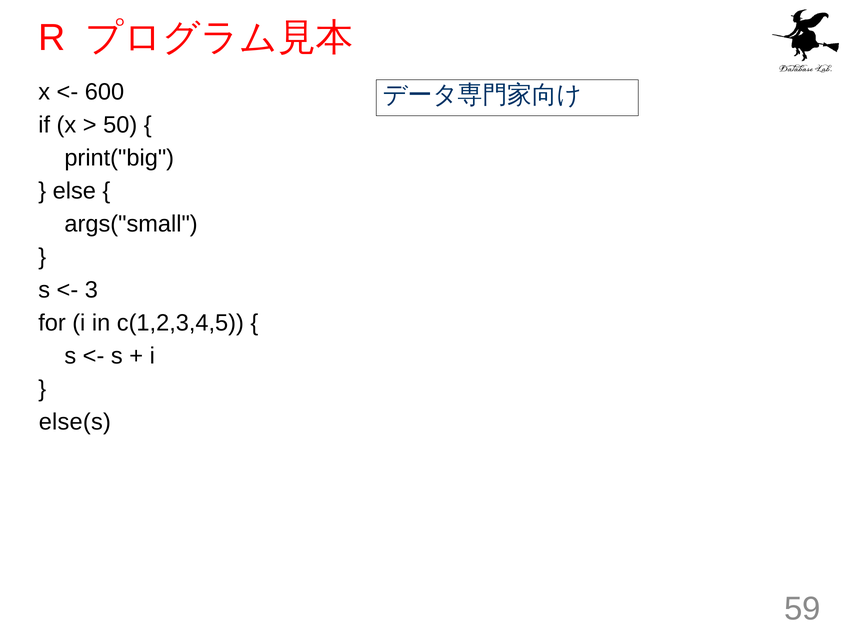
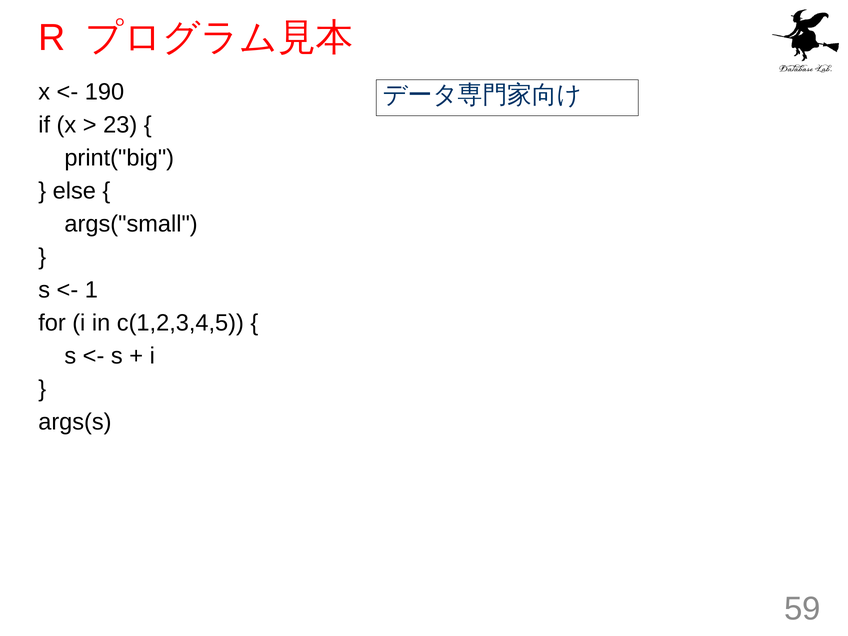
600: 600 -> 190 (104, 92)
50: 50 -> 23 (120, 125)
3: 3 -> 1 (91, 290)
else(s: else(s -> args(s (75, 422)
